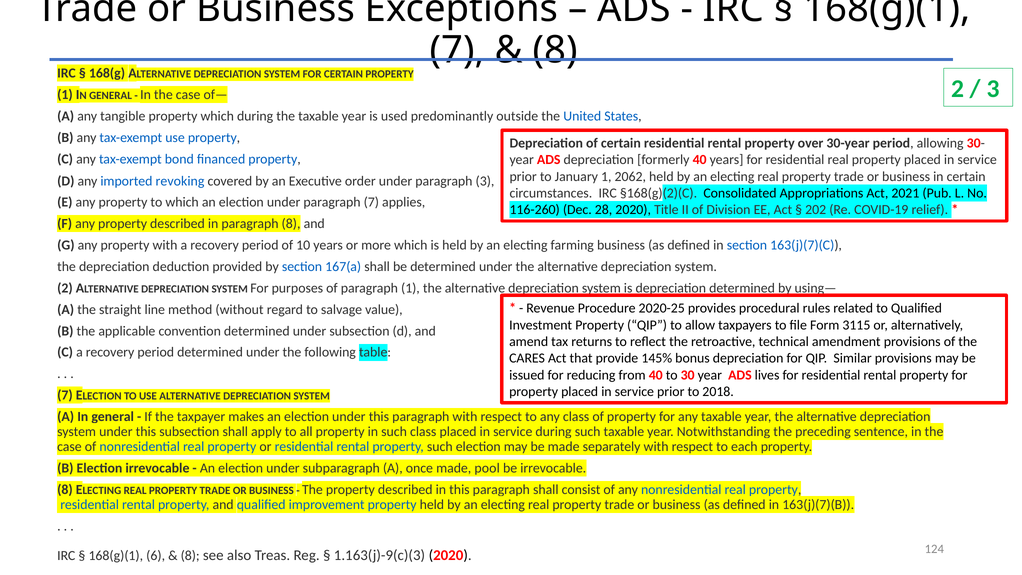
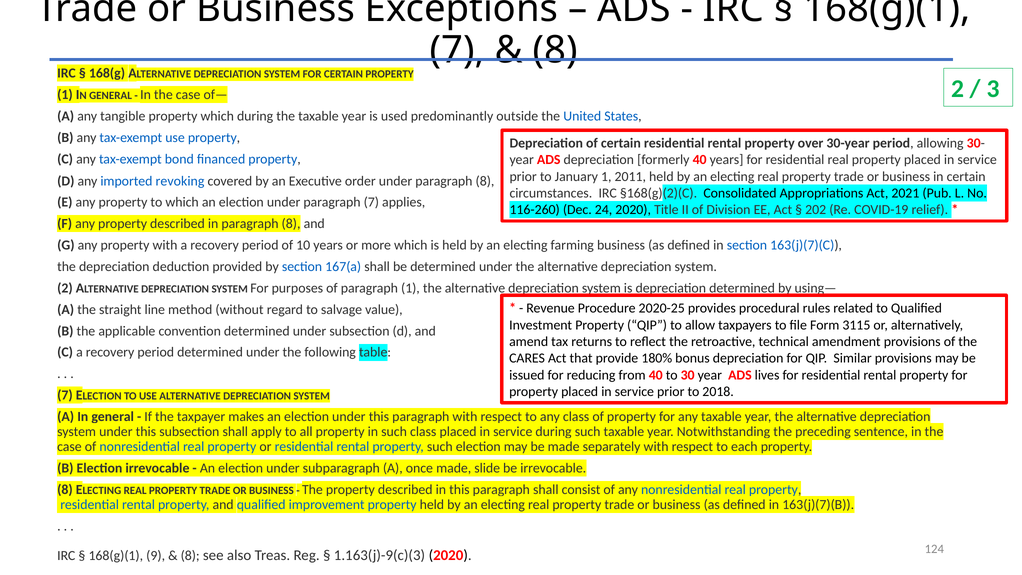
2062: 2062 -> 2011 (630, 176)
under paragraph 3: 3 -> 8 (485, 181)
28: 28 -> 24 (604, 210)
145%: 145% -> 180% (657, 358)
pool: pool -> slide (487, 468)
6: 6 -> 9 (156, 556)
